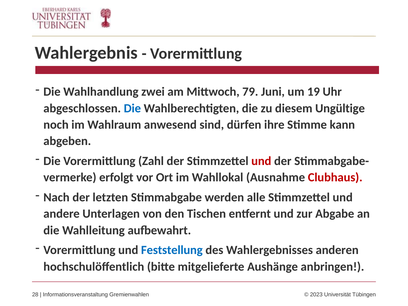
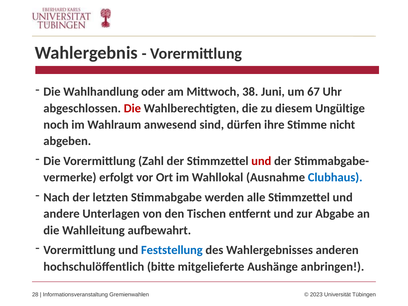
zwei: zwei -> oder (153, 92)
79: 79 -> 38 (250, 92)
19: 19 -> 67 (314, 92)
Die colour: blue -> red (132, 108)
kann: kann -> nicht (342, 125)
Clubhaus colour: red -> blue (335, 178)
